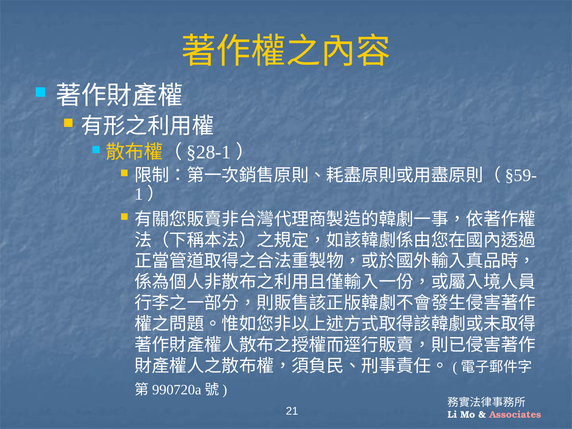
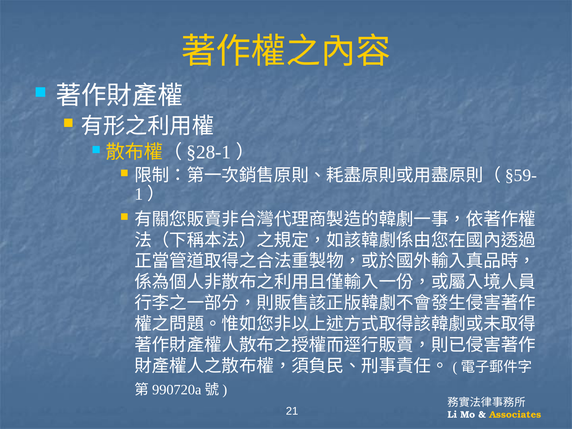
Associates colour: pink -> yellow (515, 415)
